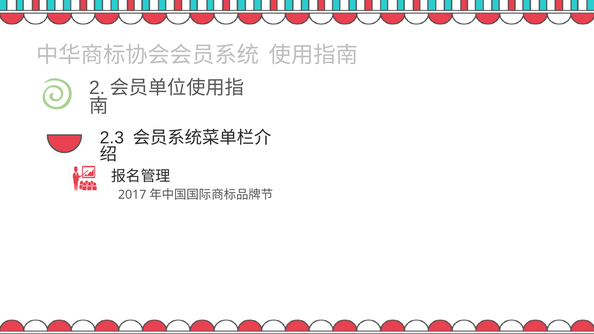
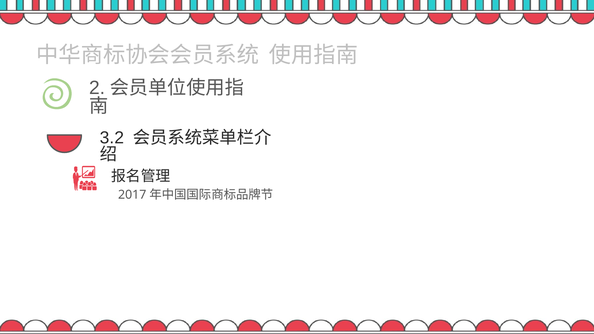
2.3: 2.3 -> 3.2 (112, 138)
